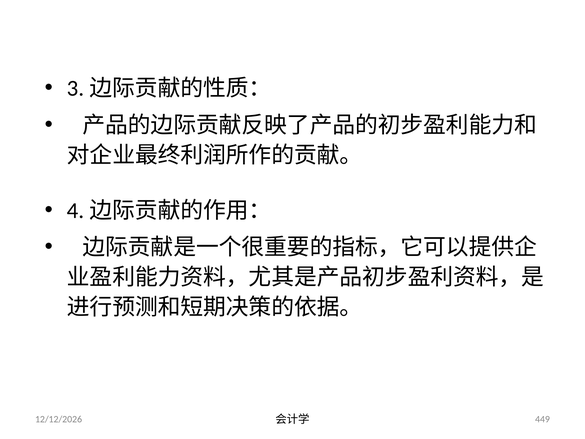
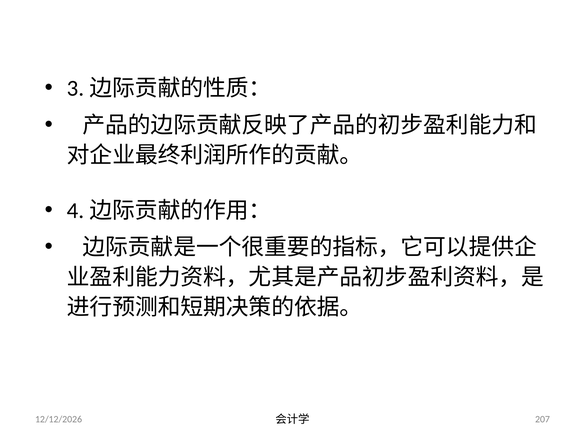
449: 449 -> 207 (542, 419)
